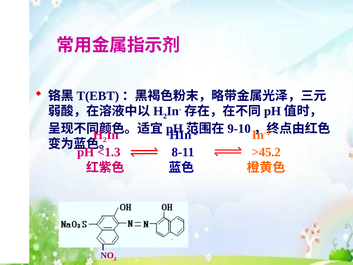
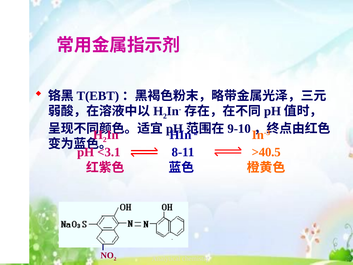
<1.3: <1.3 -> <3.1 (109, 152)
>45.2: >45.2 -> >40.5 (266, 152)
